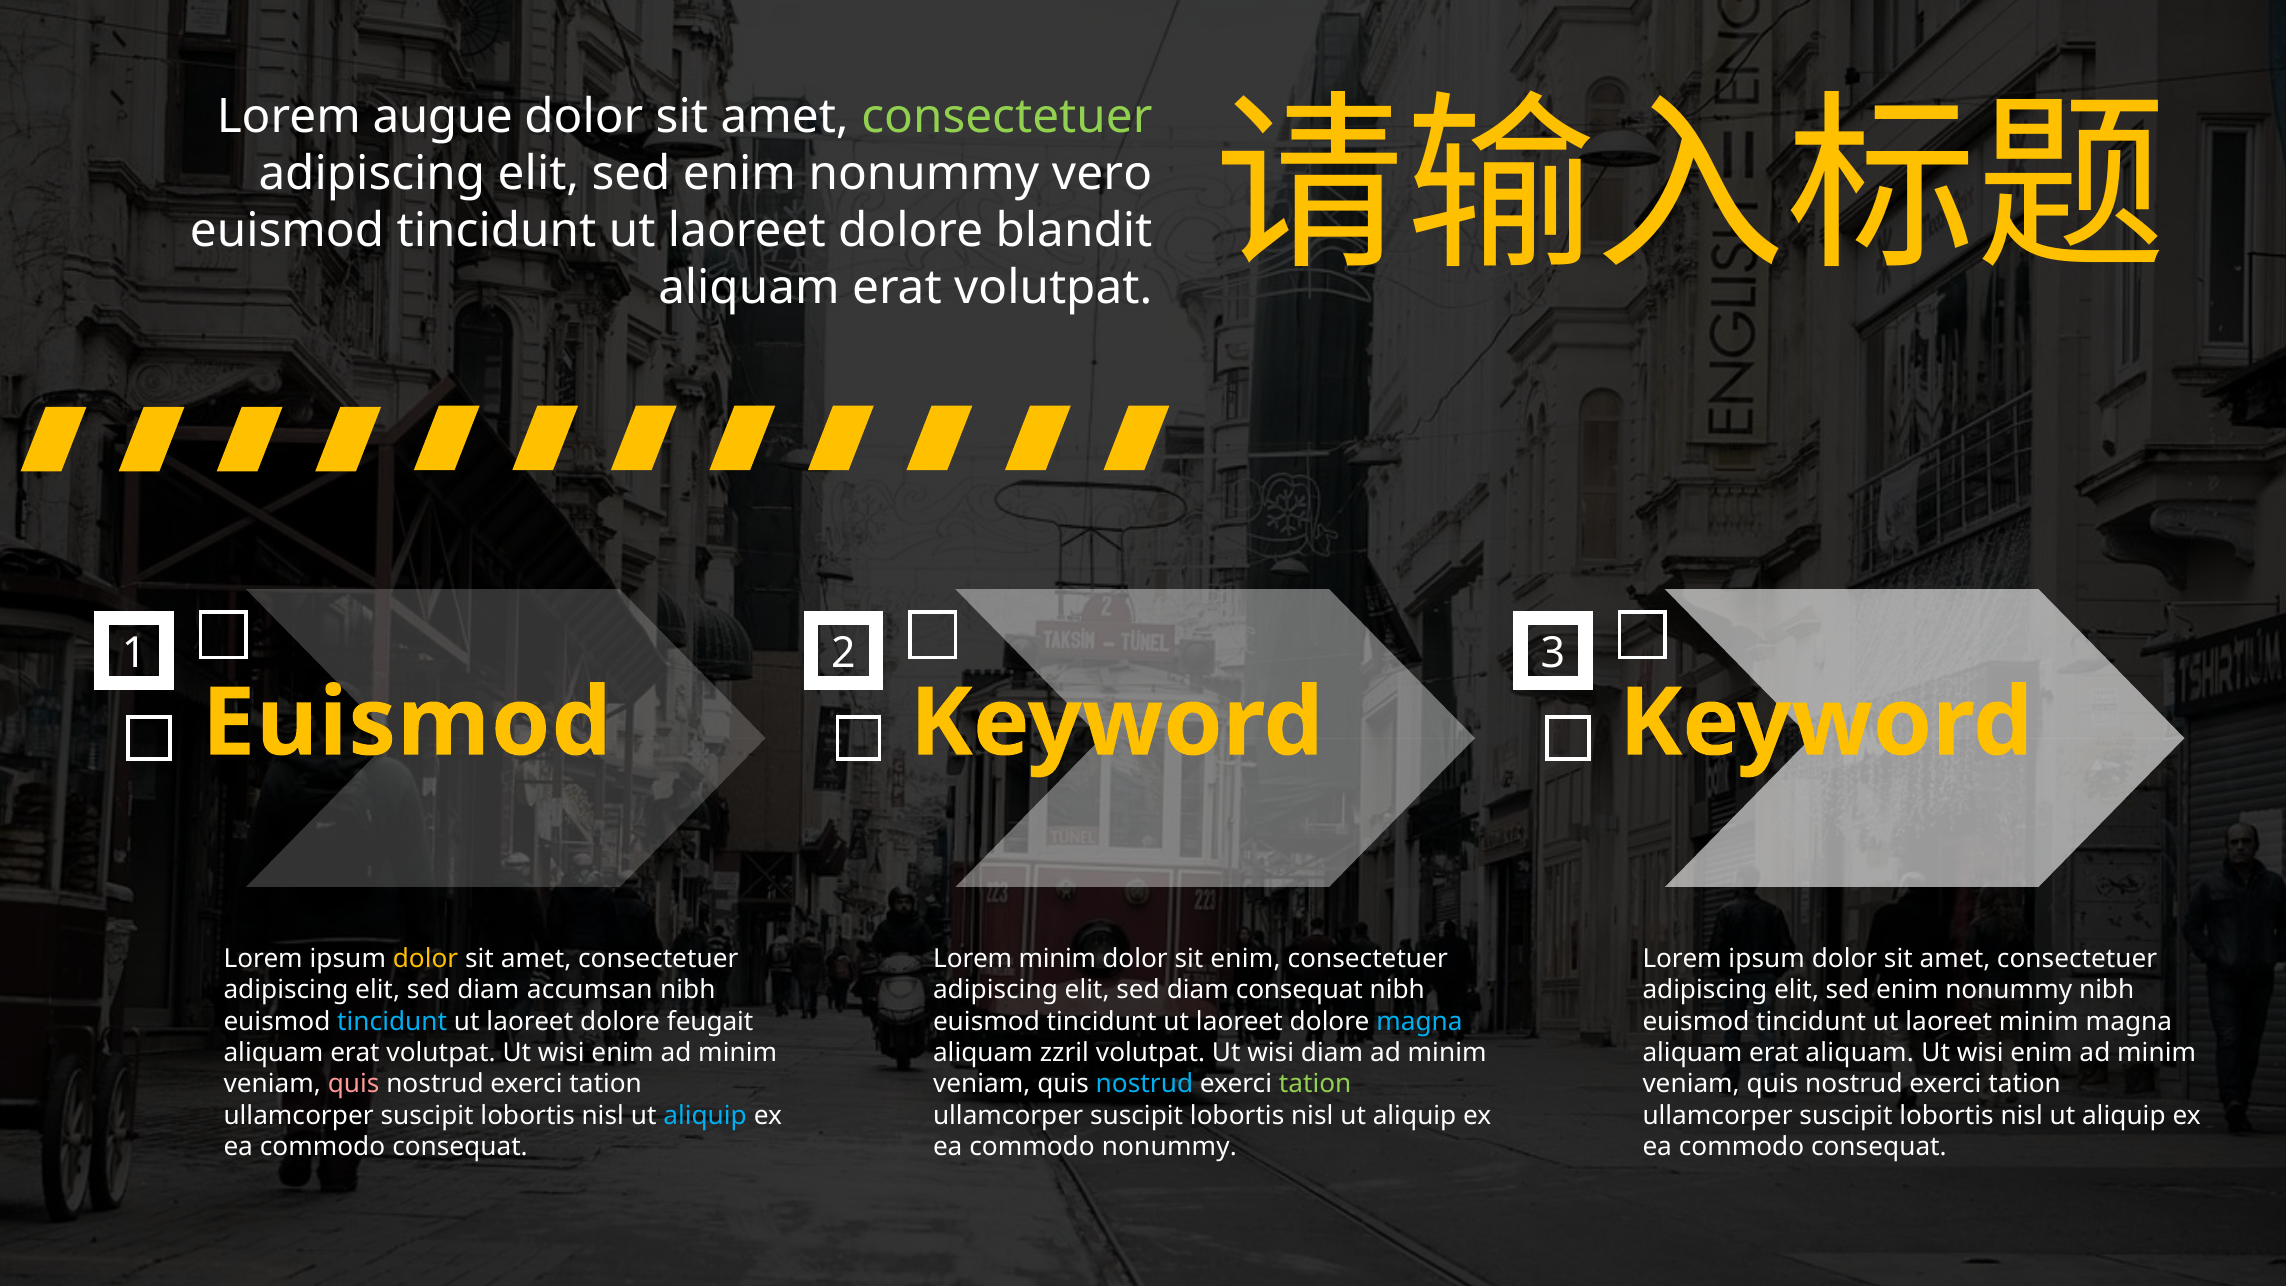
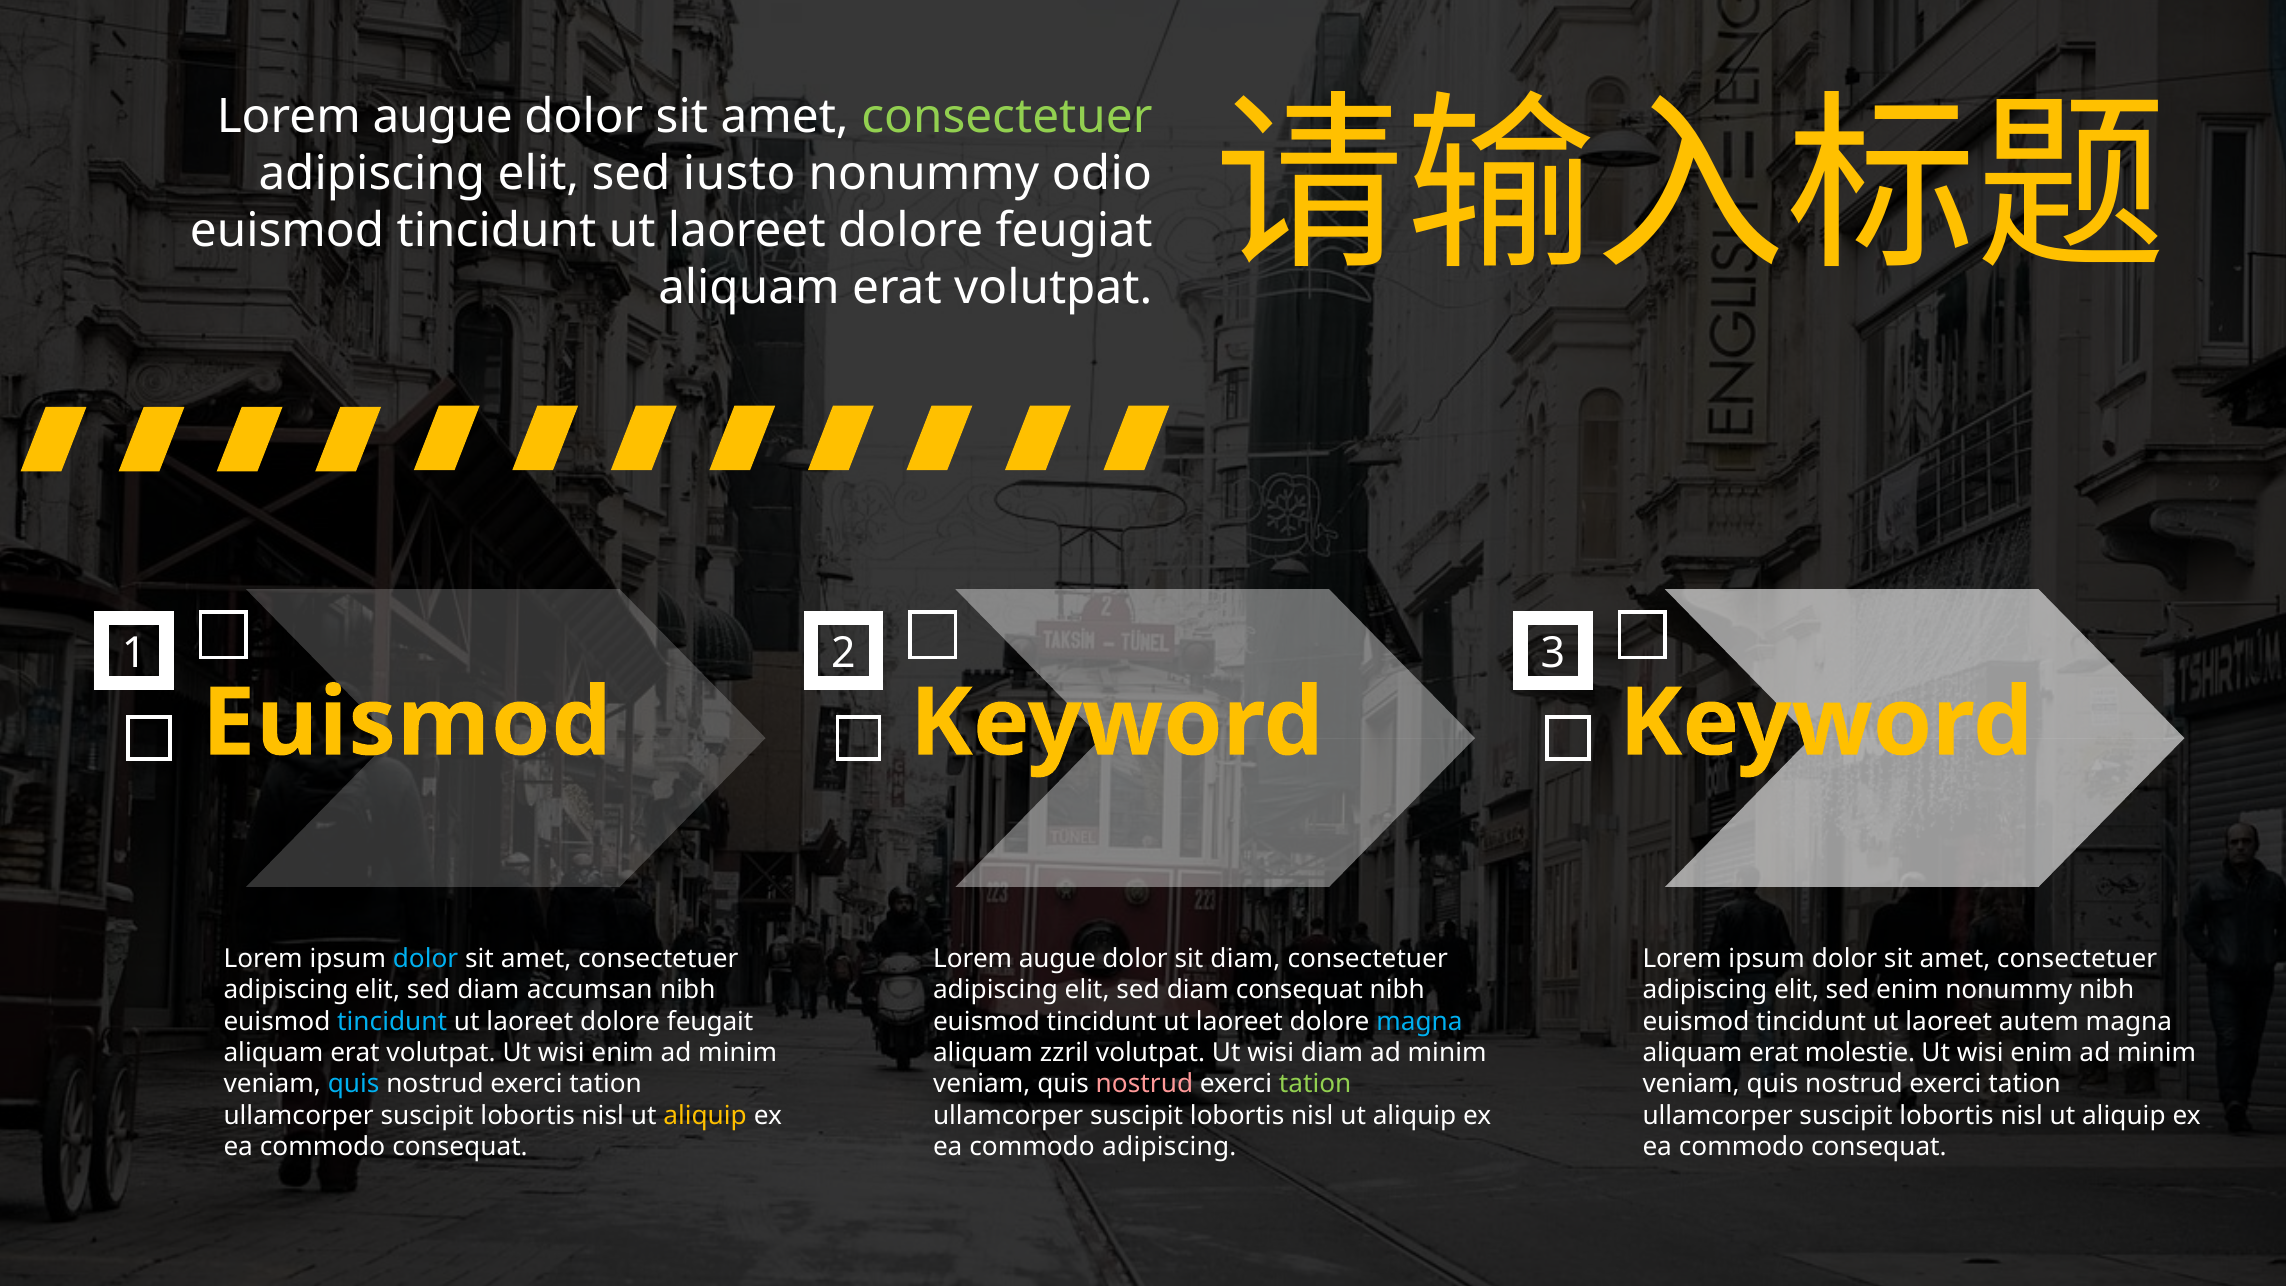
enim: enim -> iusto (739, 174)
vero: vero -> odio (1102, 174)
blandit: blandit -> feugiat (1074, 231)
dolor colour: yellow -> light blue (426, 958)
minim: minim -> augue (1057, 958)
sit enim: enim -> diam (1245, 958)
laoreet minim: minim -> autem (2039, 1021)
erat aliquam: aliquam -> molestie (1860, 1053)
quis colour: pink -> light blue (354, 1084)
nostrud colour: light blue -> pink (1144, 1084)
aliquip colour: light blue -> yellow (705, 1116)
commodo nonummy: nonummy -> adipiscing (1169, 1147)
